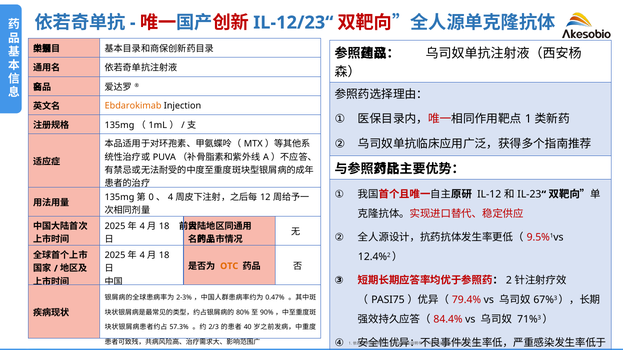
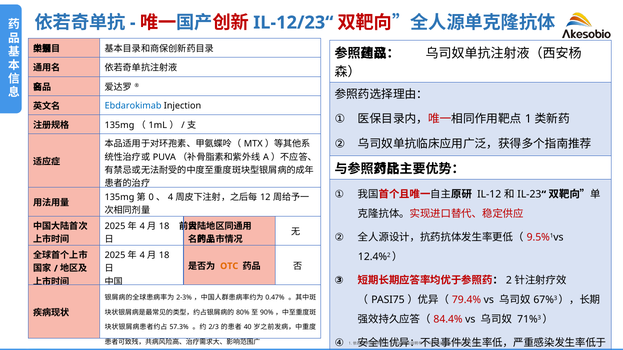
Ebdarokimab colour: orange -> blue (133, 106)
